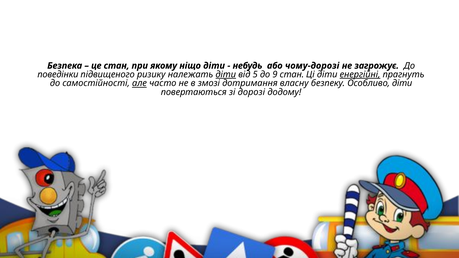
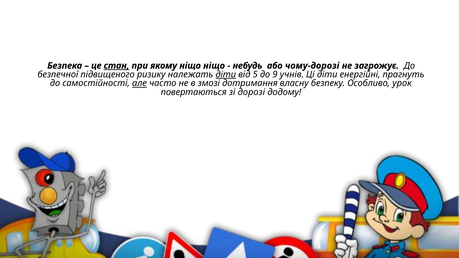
стан underline: none -> present (117, 66)
ніщо діти: діти -> ніщо (214, 66)
поведінки: поведінки -> безпечної (58, 75)
9 стан: стан -> учнів (292, 75)
енергійні underline: present -> none (360, 75)
Особливо діти: діти -> урок (402, 83)
